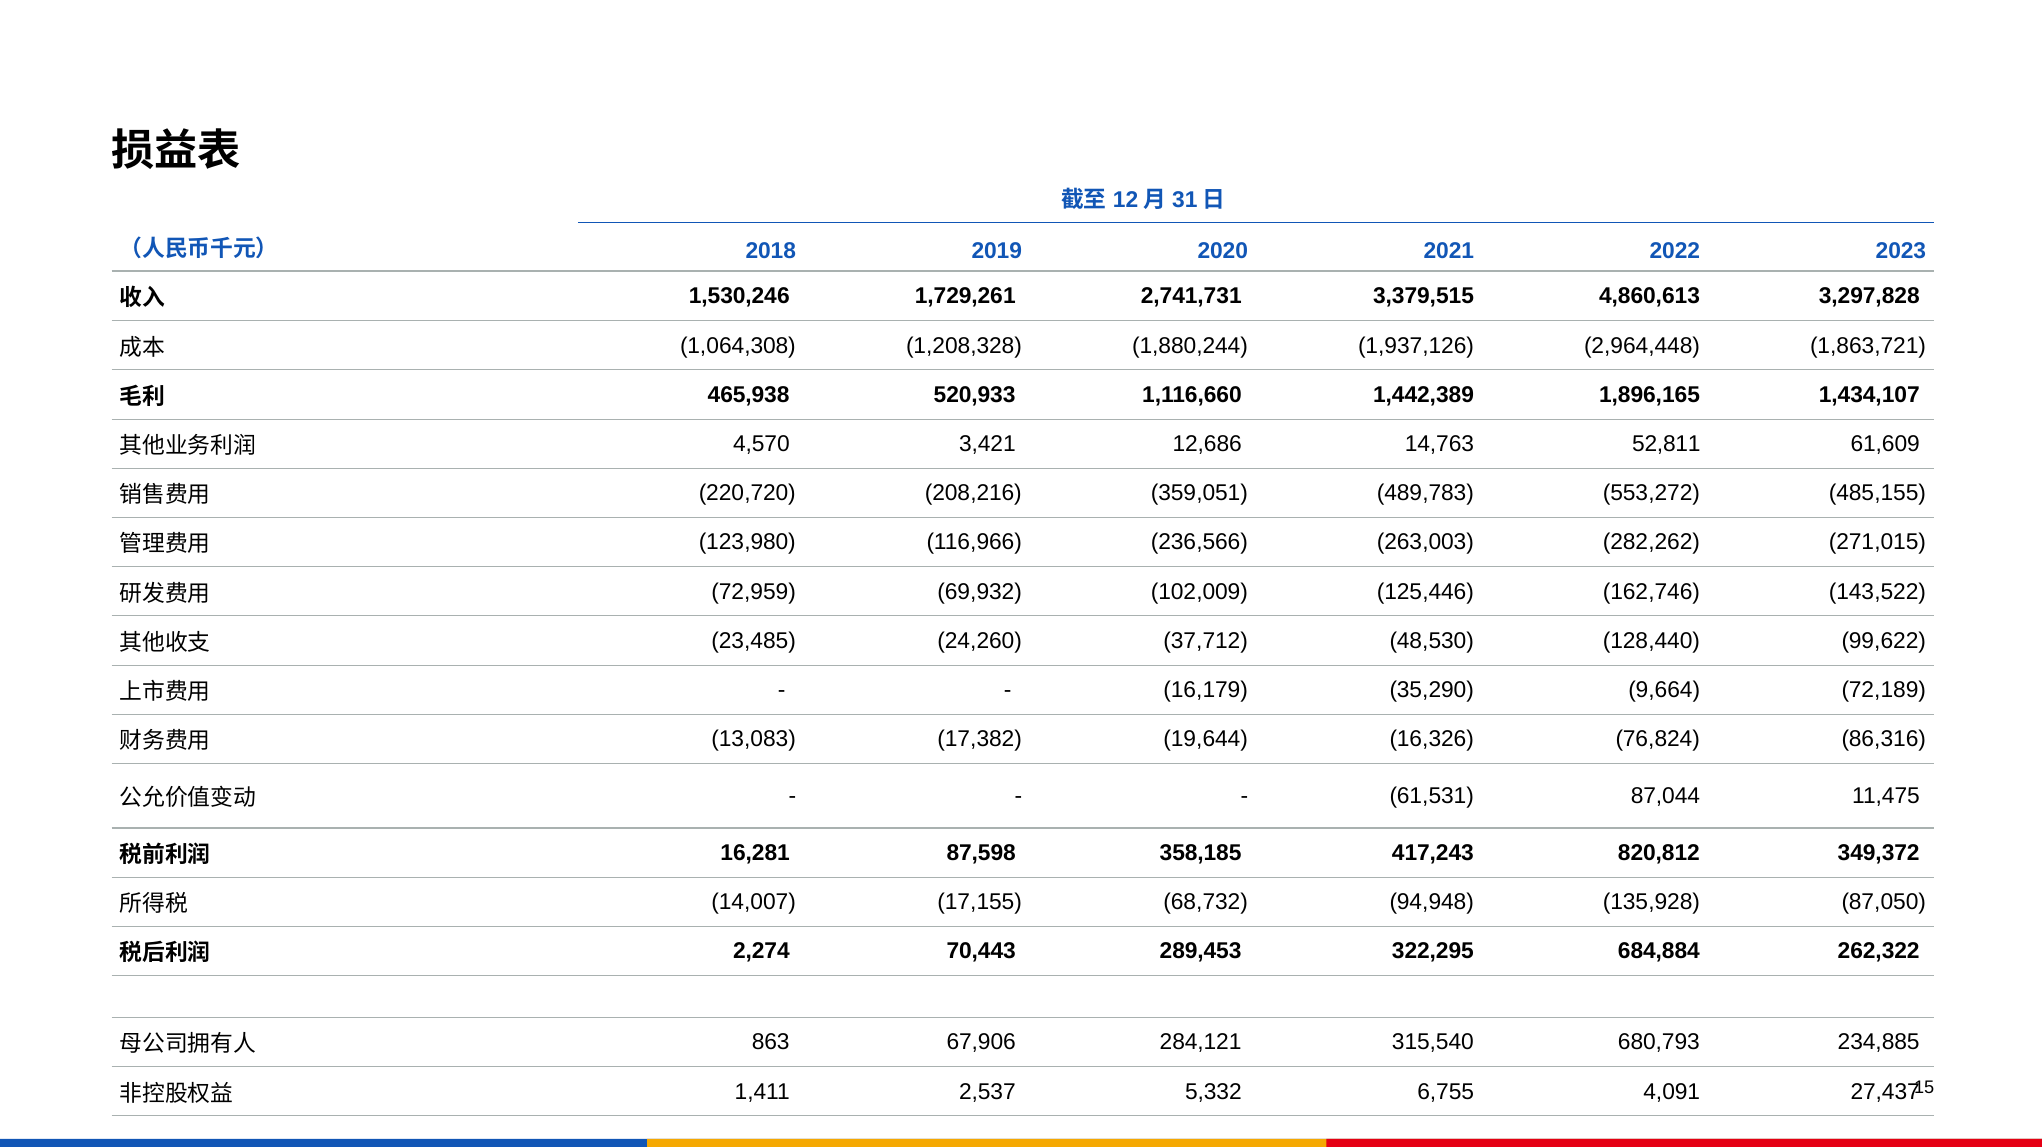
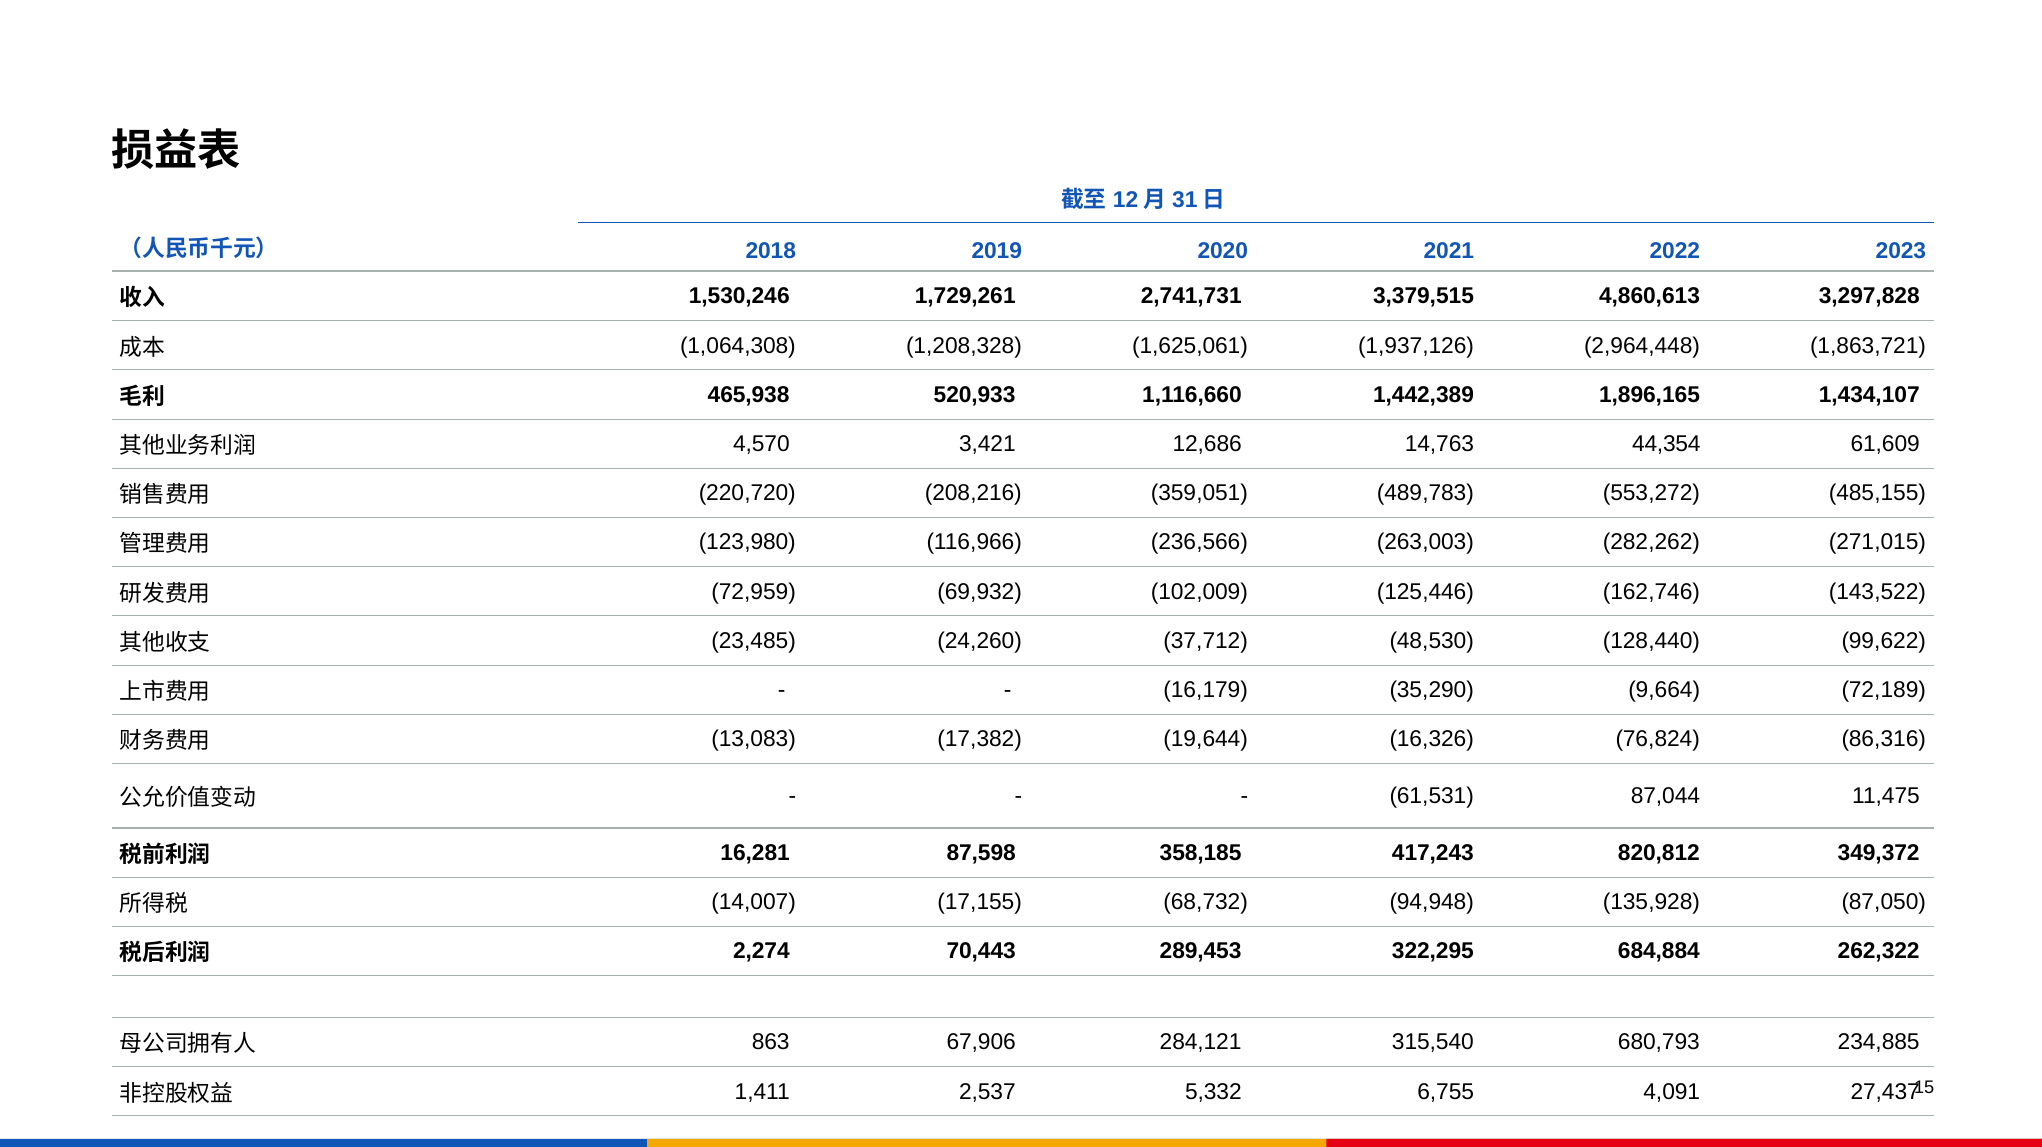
1,880,244: 1,880,244 -> 1,625,061 (1190, 346)
52,811: 52,811 -> 44,354 (1666, 444)
